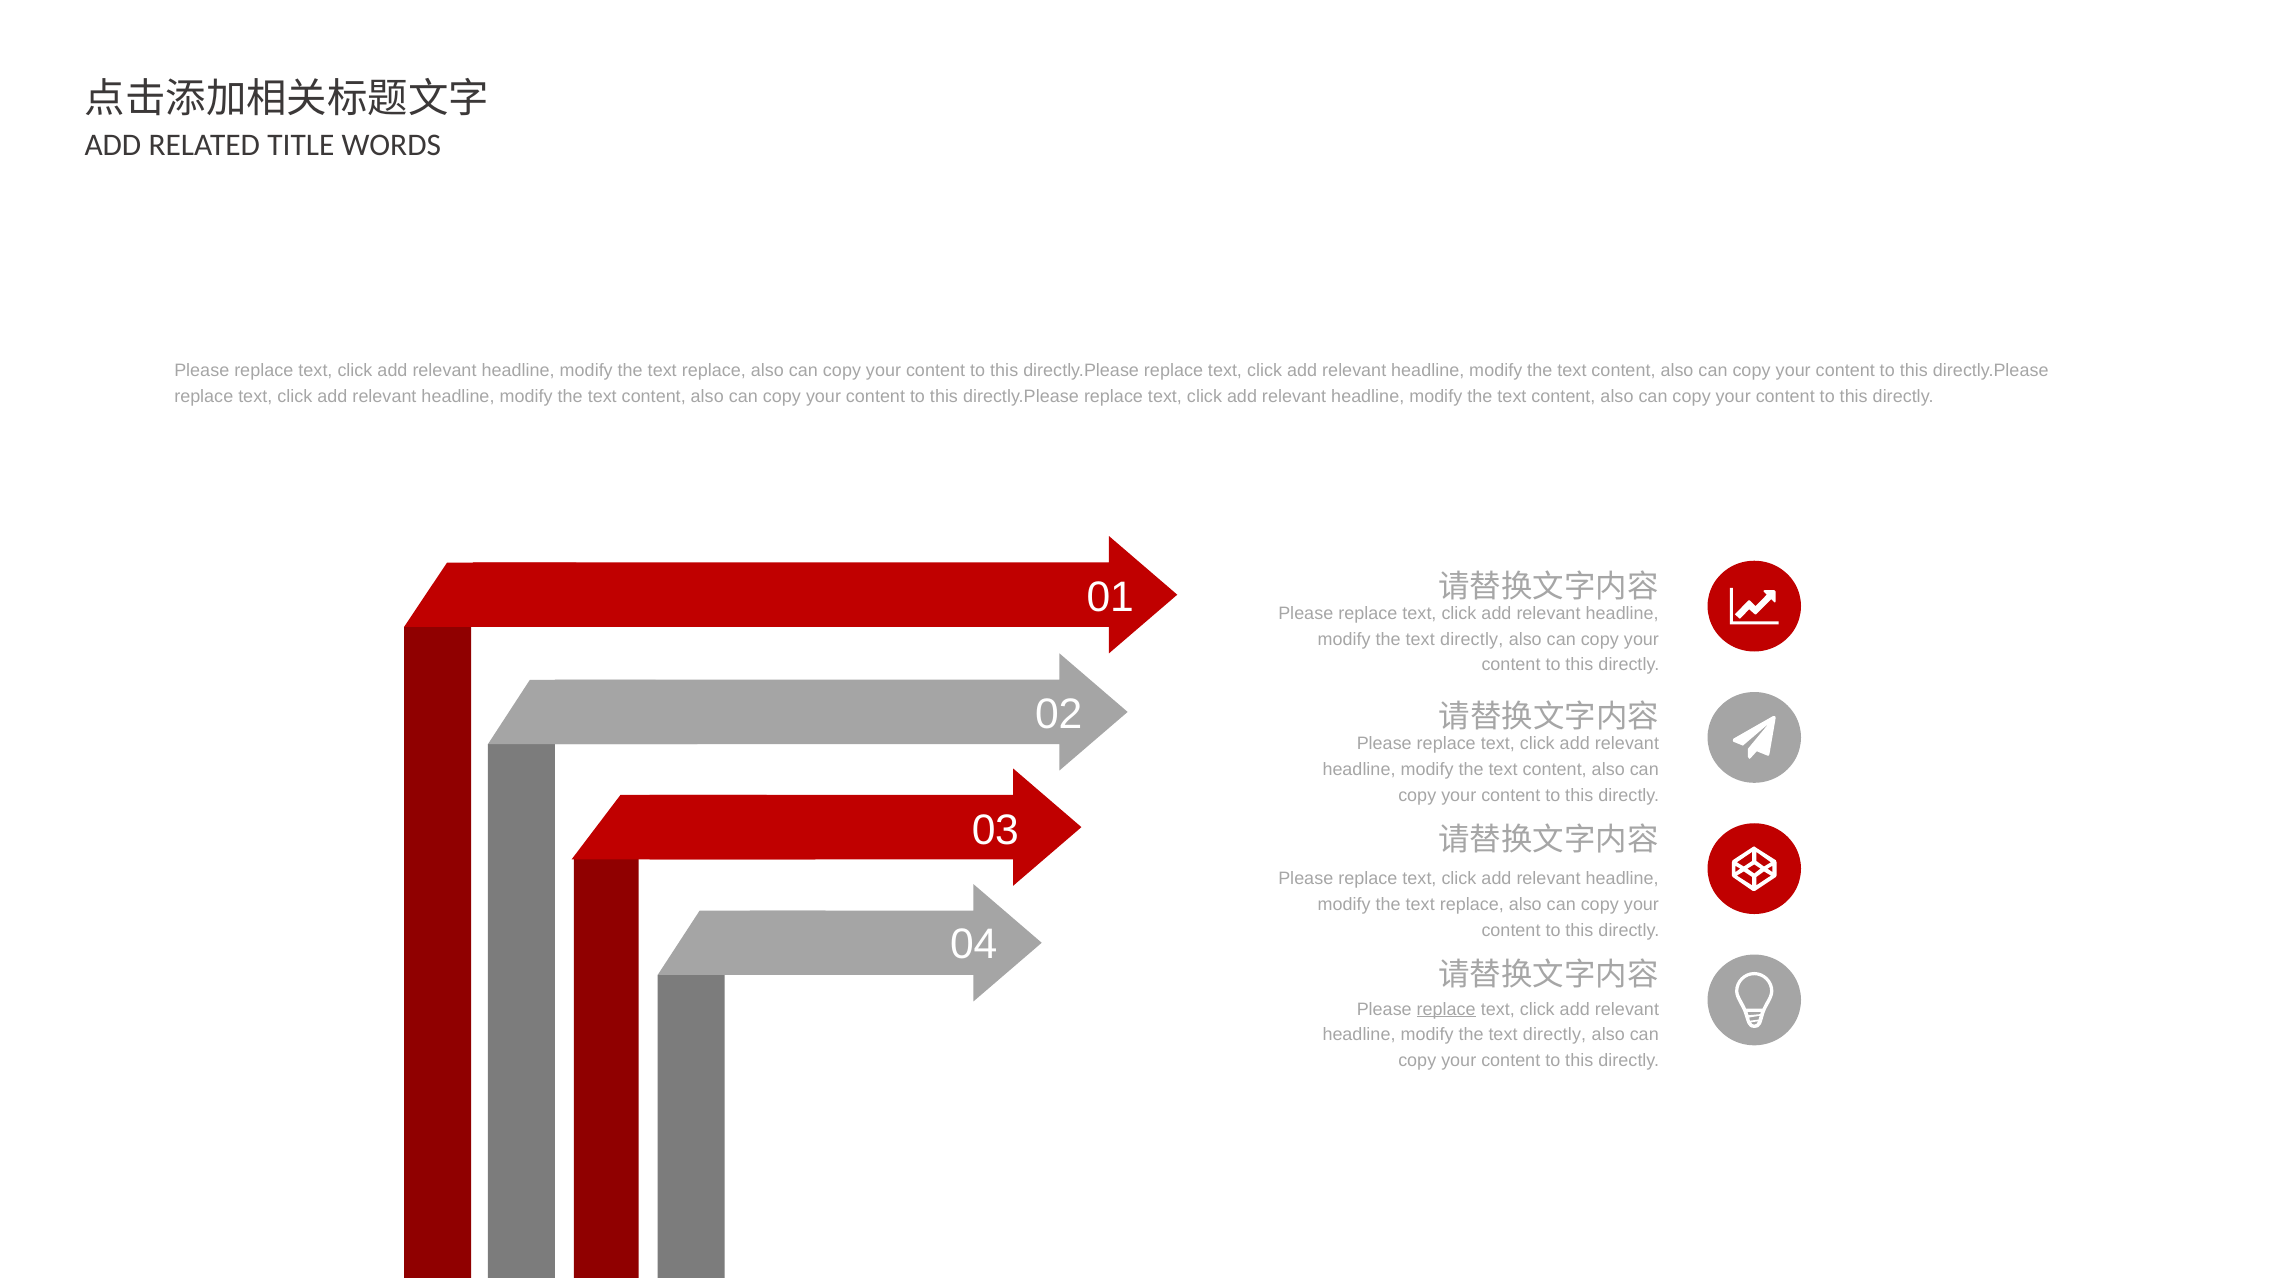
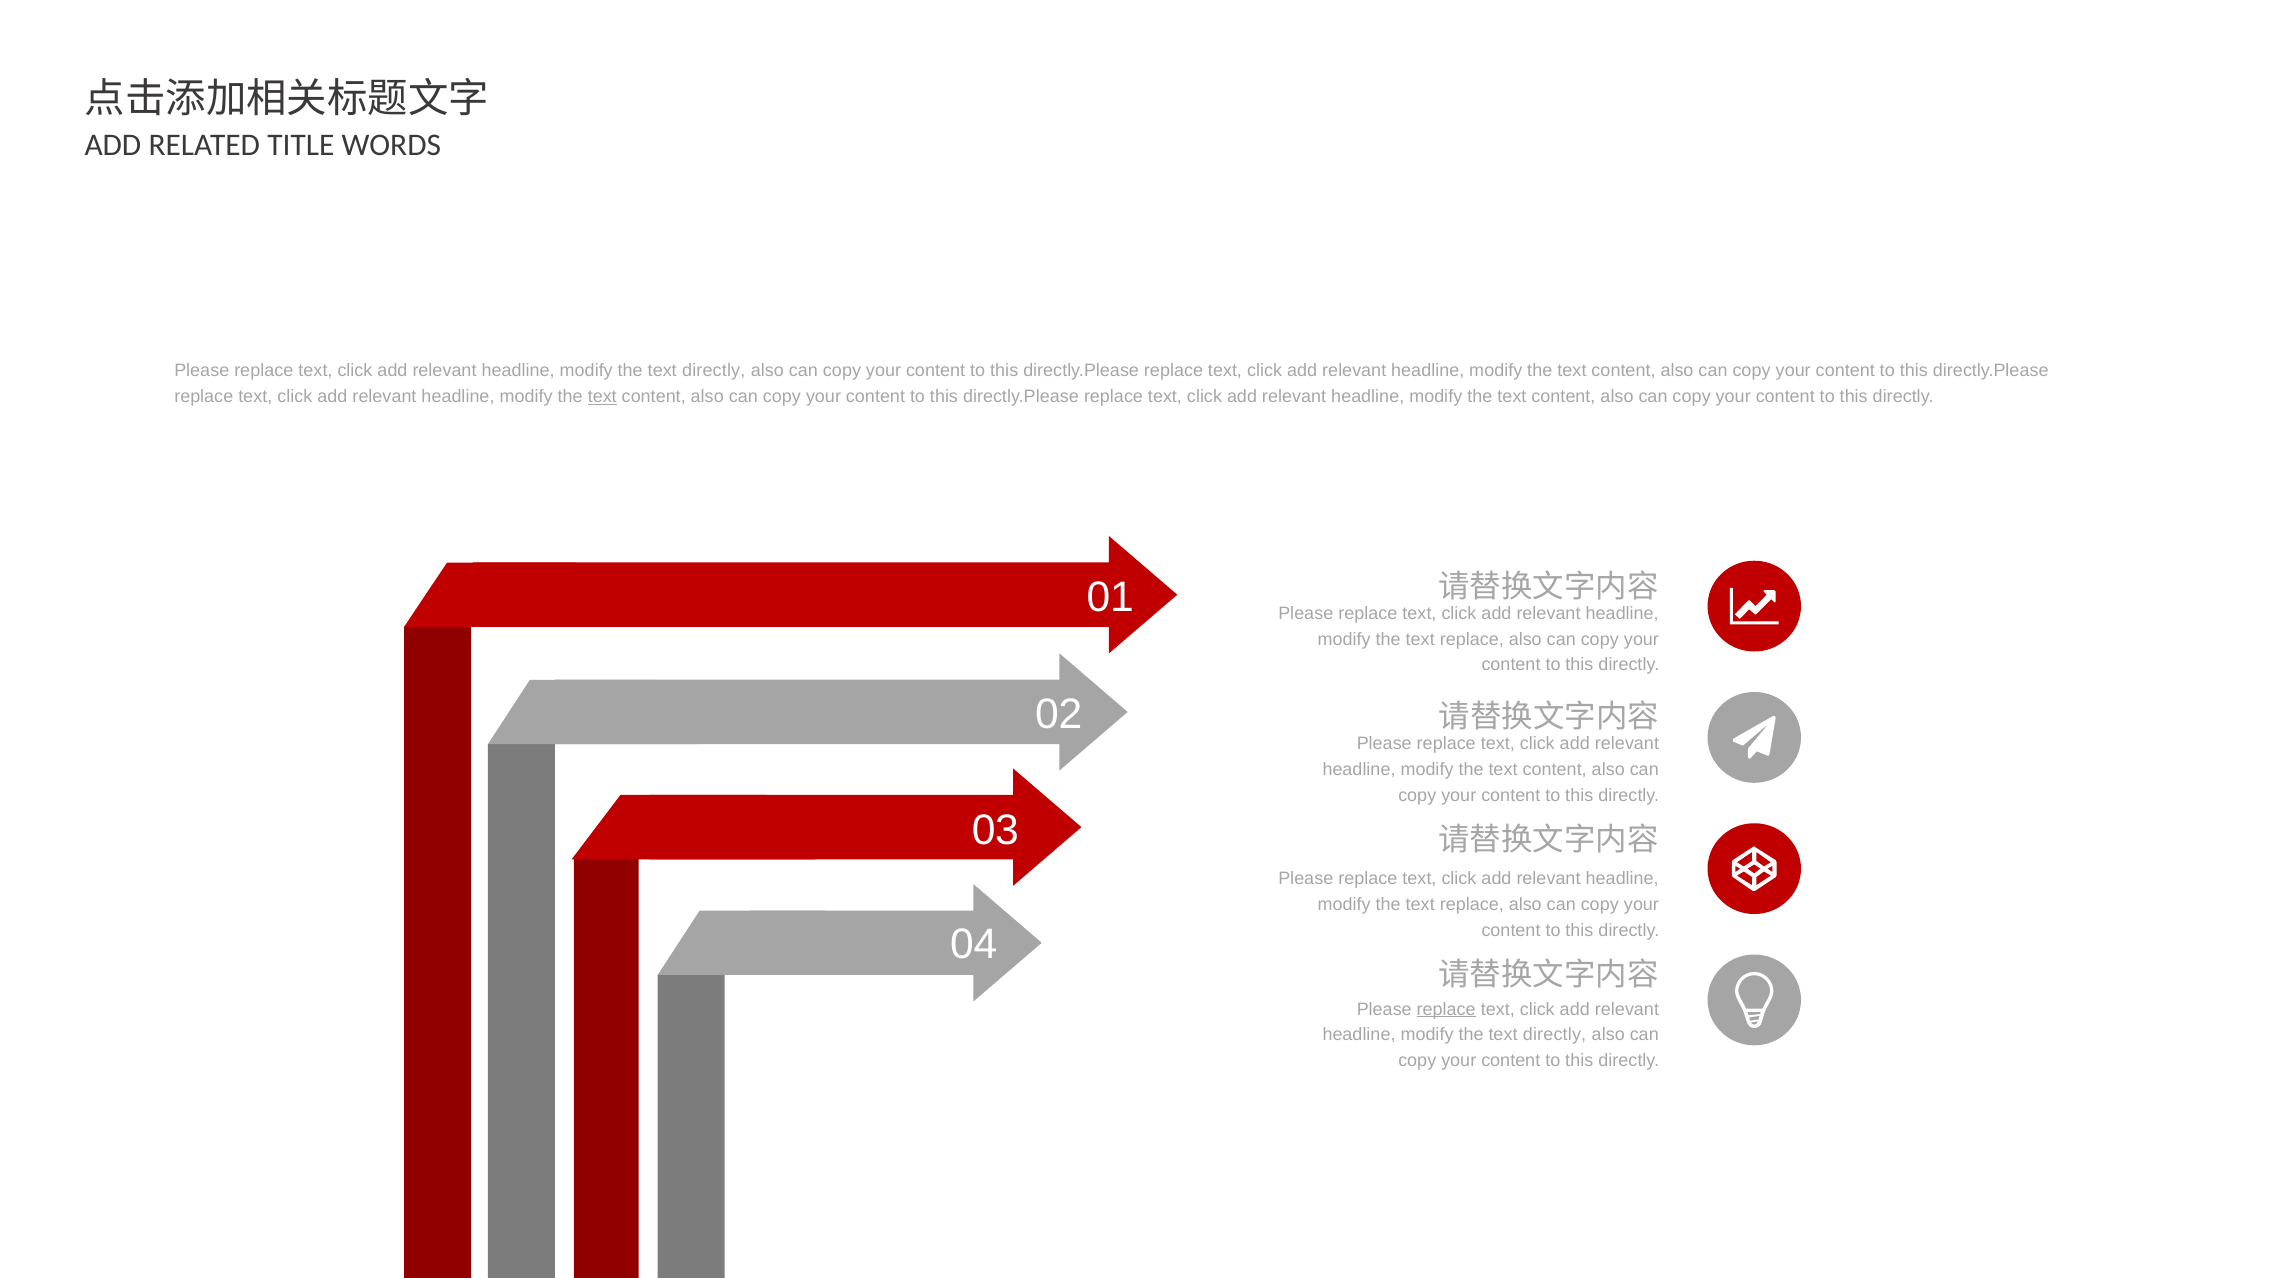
replace: replace -> directly (714, 371)
text underline: none -> present (602, 397)
directly: directly -> replace (1472, 640)
